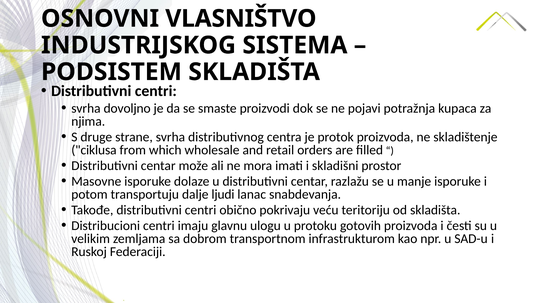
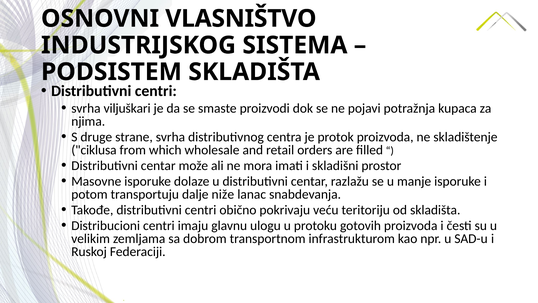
dovoljno: dovoljno -> viljuškari (127, 108)
ljudi: ljudi -> niže (223, 194)
